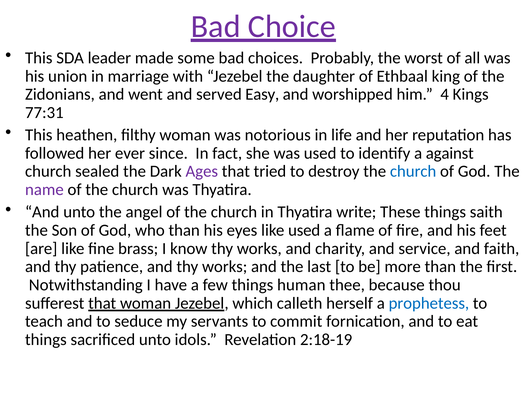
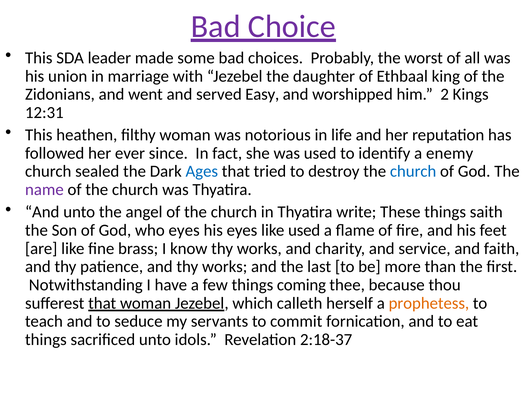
4: 4 -> 2 (445, 94)
77:31: 77:31 -> 12:31 (44, 112)
against: against -> enemy (450, 153)
Ages colour: purple -> blue (202, 171)
who than: than -> eyes (184, 230)
human: human -> coming (301, 284)
prophetess colour: blue -> orange (429, 303)
2:18-19: 2:18-19 -> 2:18-37 (326, 339)
